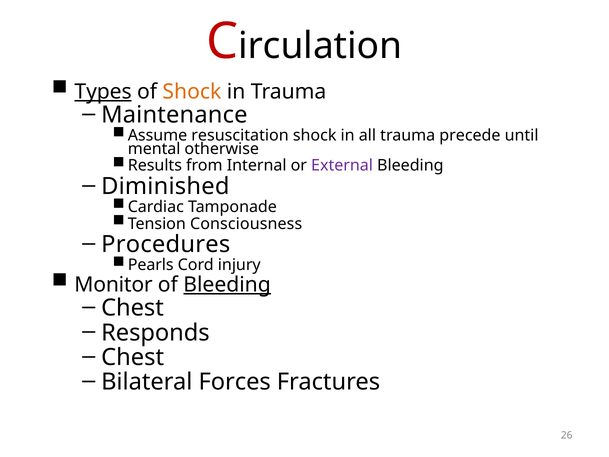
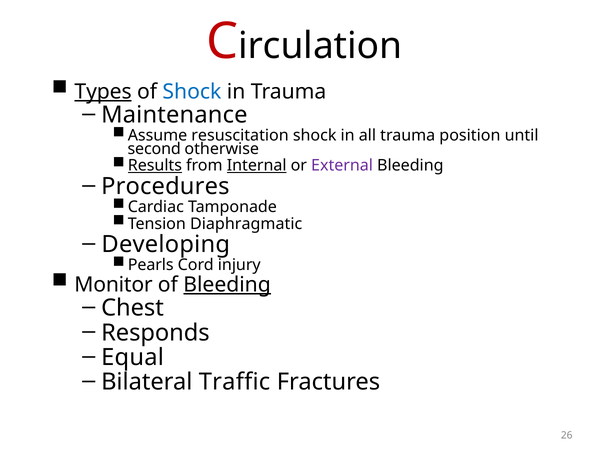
Shock colour: orange -> blue (192, 91)
precede: precede -> position (470, 135)
mental: mental -> second (154, 149)
Results underline: none -> present (155, 166)
Internal underline: none -> present (257, 166)
Diminished: Diminished -> Procedures (165, 186)
Consciousness: Consciousness -> Diaphragmatic (246, 224)
Procedures: Procedures -> Developing (166, 245)
Chest: Chest -> Equal (133, 357)
Forces: Forces -> Traffic (235, 382)
